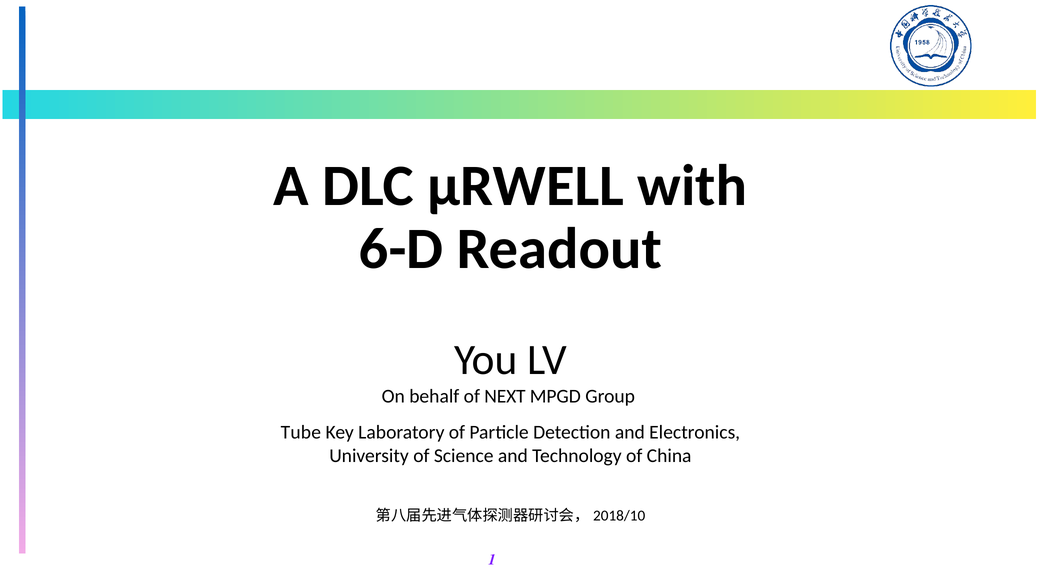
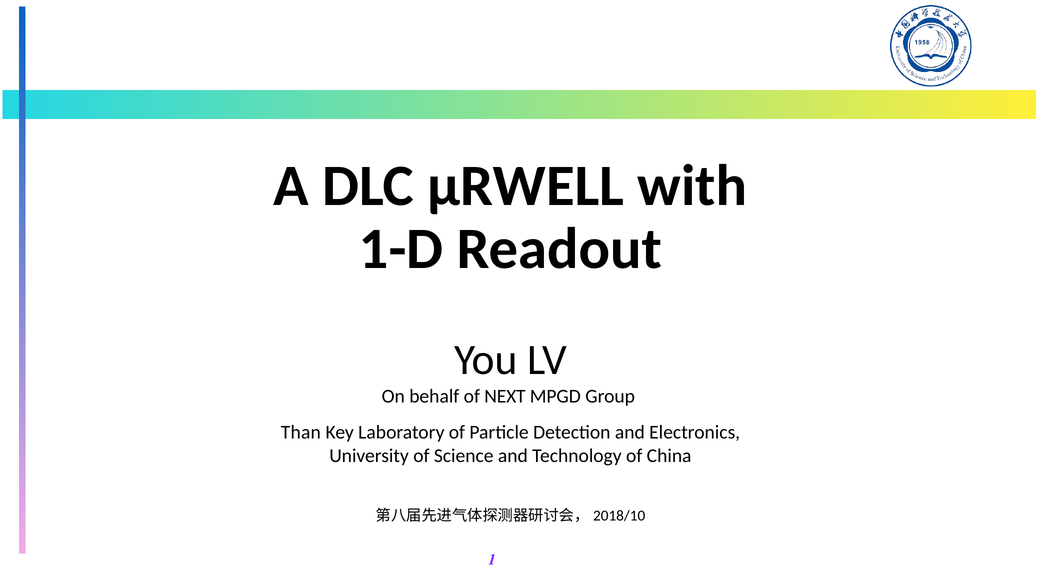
6-D: 6-D -> 1-D (401, 249)
Tube: Tube -> Than (301, 433)
